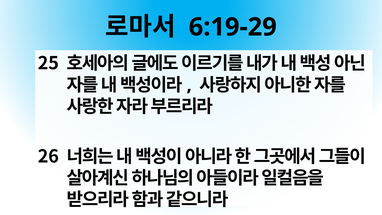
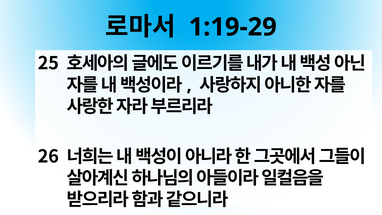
6:19-29: 6:19-29 -> 1:19-29 (233, 27)
